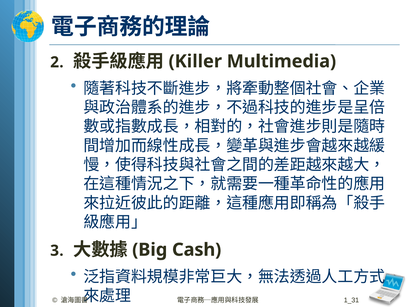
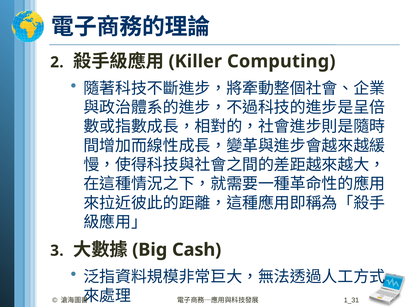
Multimedia: Multimedia -> Computing (281, 61)
